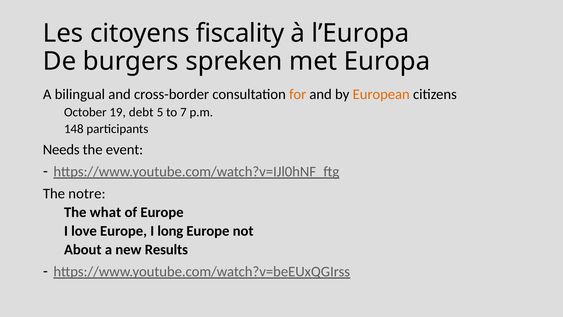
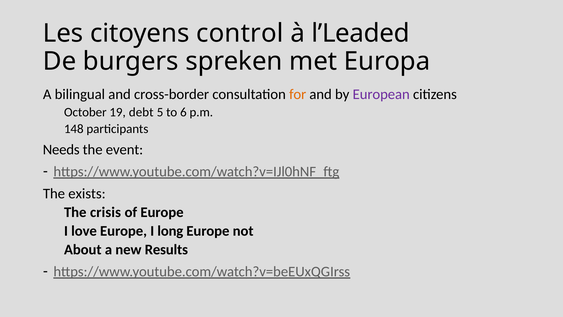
fiscality: fiscality -> control (240, 33)
l’Europa: l’Europa -> l’Leaded (361, 33)
European colour: orange -> purple (381, 94)
7: 7 -> 6 (183, 112)
notre: notre -> exists (87, 193)
what: what -> crisis (105, 212)
